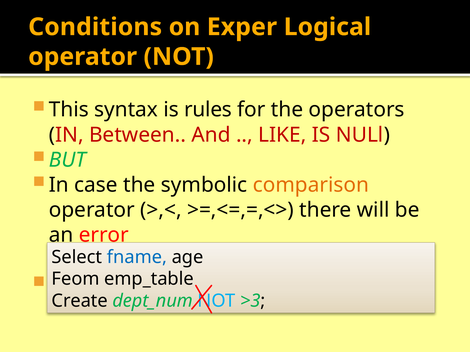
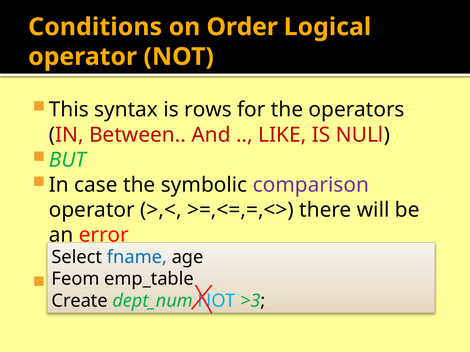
Exper: Exper -> Order (242, 27)
rules: rules -> rows (208, 110)
comparison colour: orange -> purple (311, 185)
